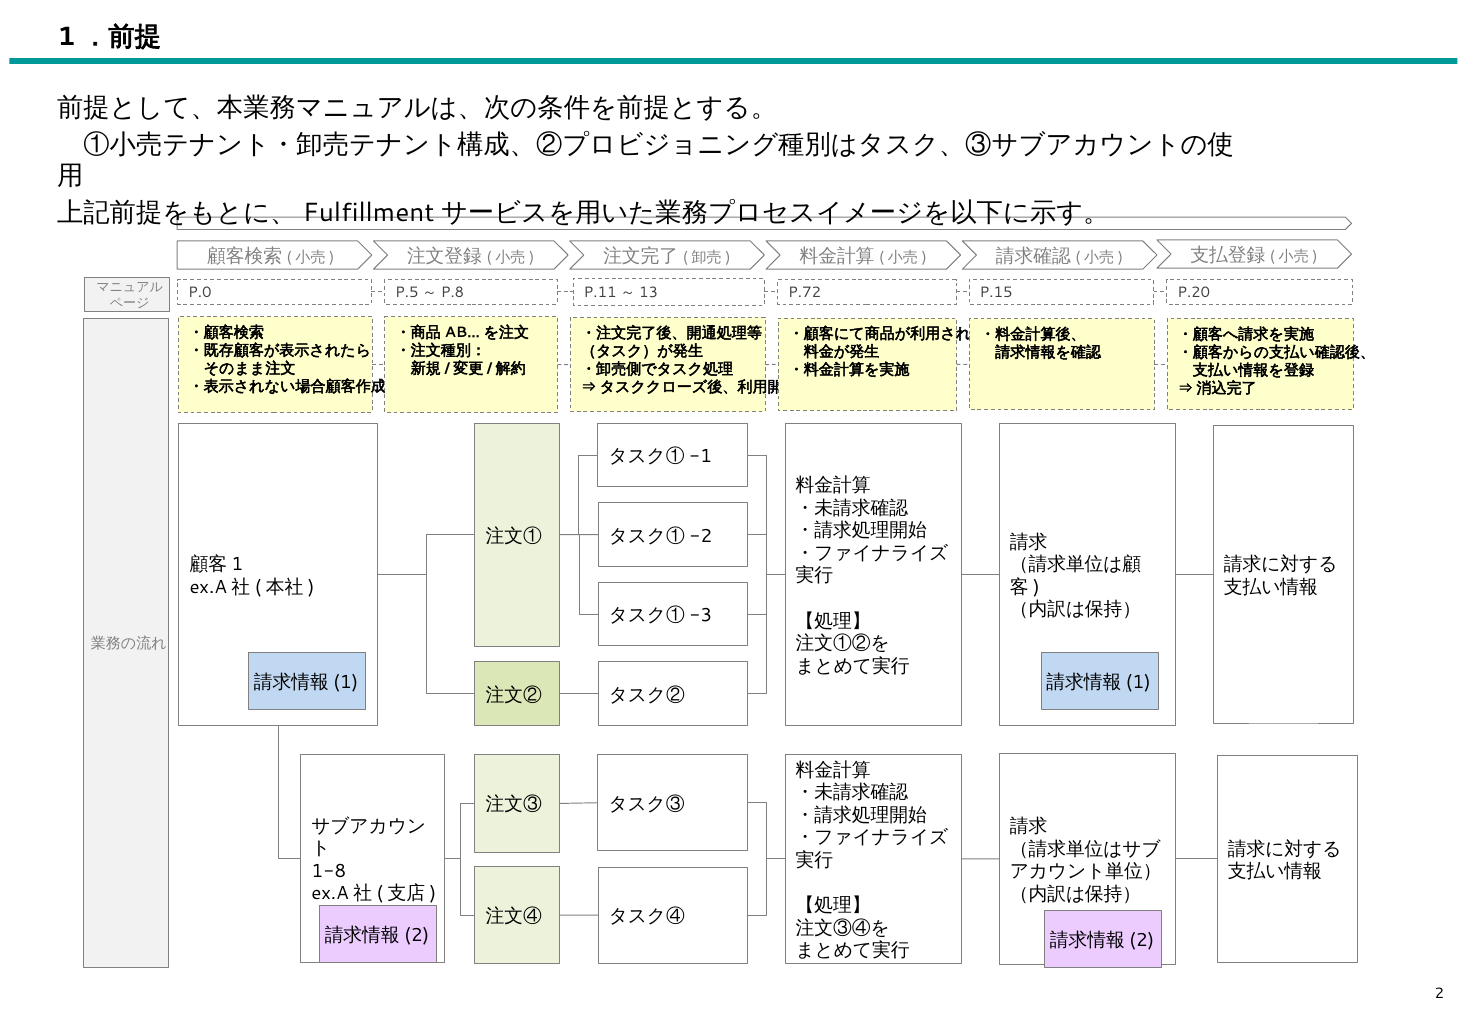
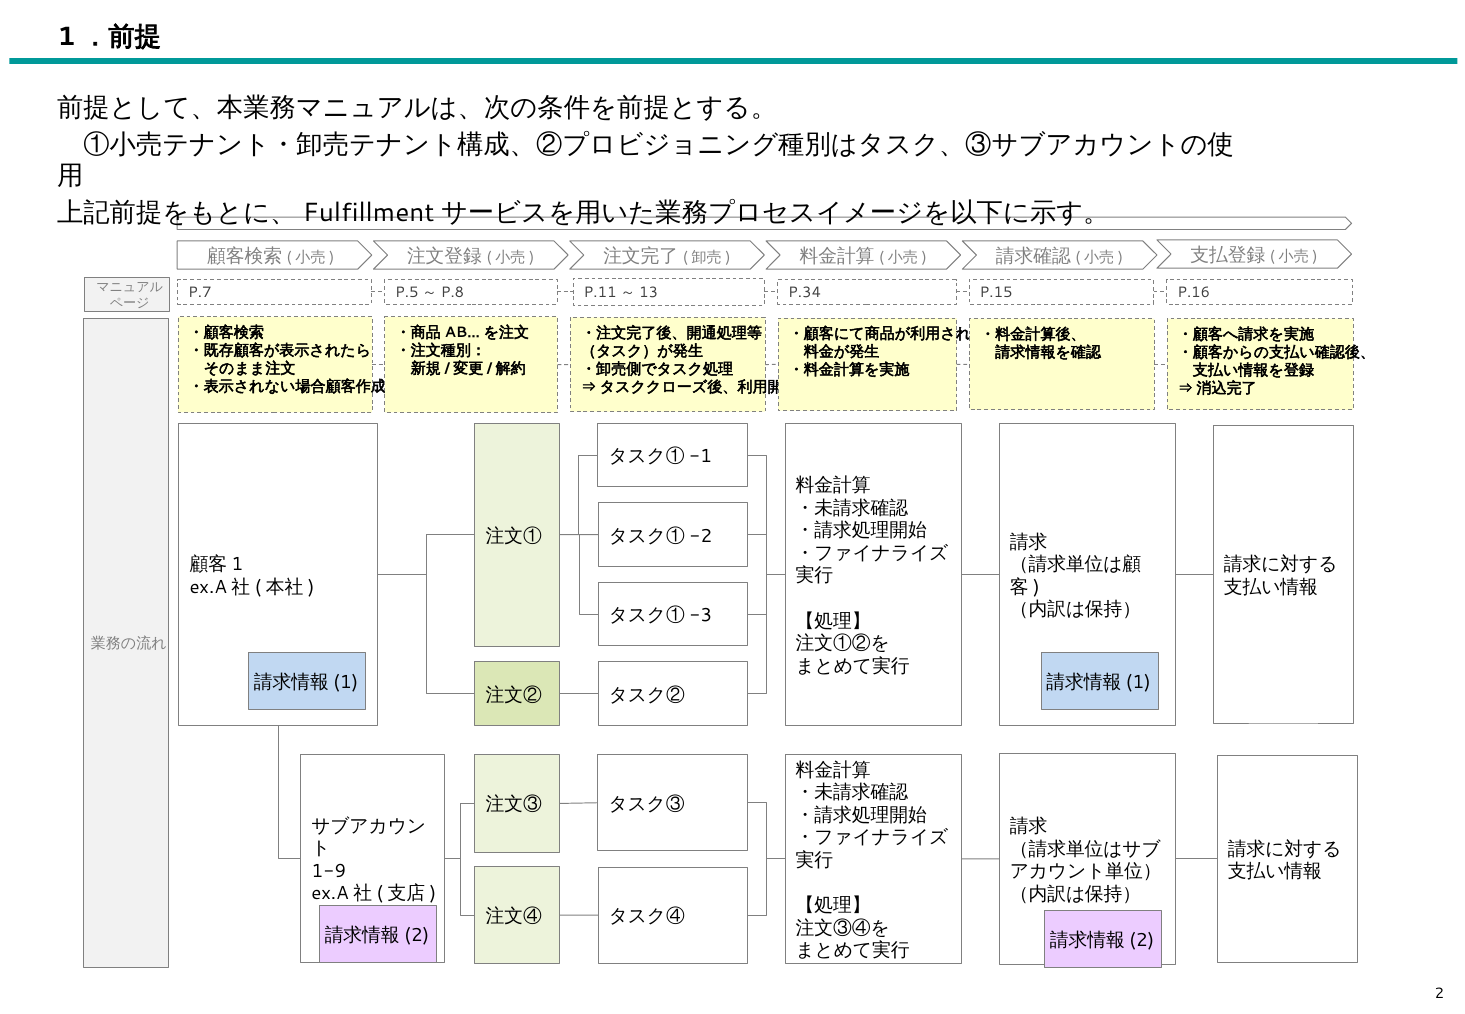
P.0: P.0 -> P.7 (200, 293)
P.72: P.72 -> P.34 (805, 293)
P.20: P.20 -> P.16 (1194, 293)
1-8: 1-8 -> 1-9 (329, 871)
